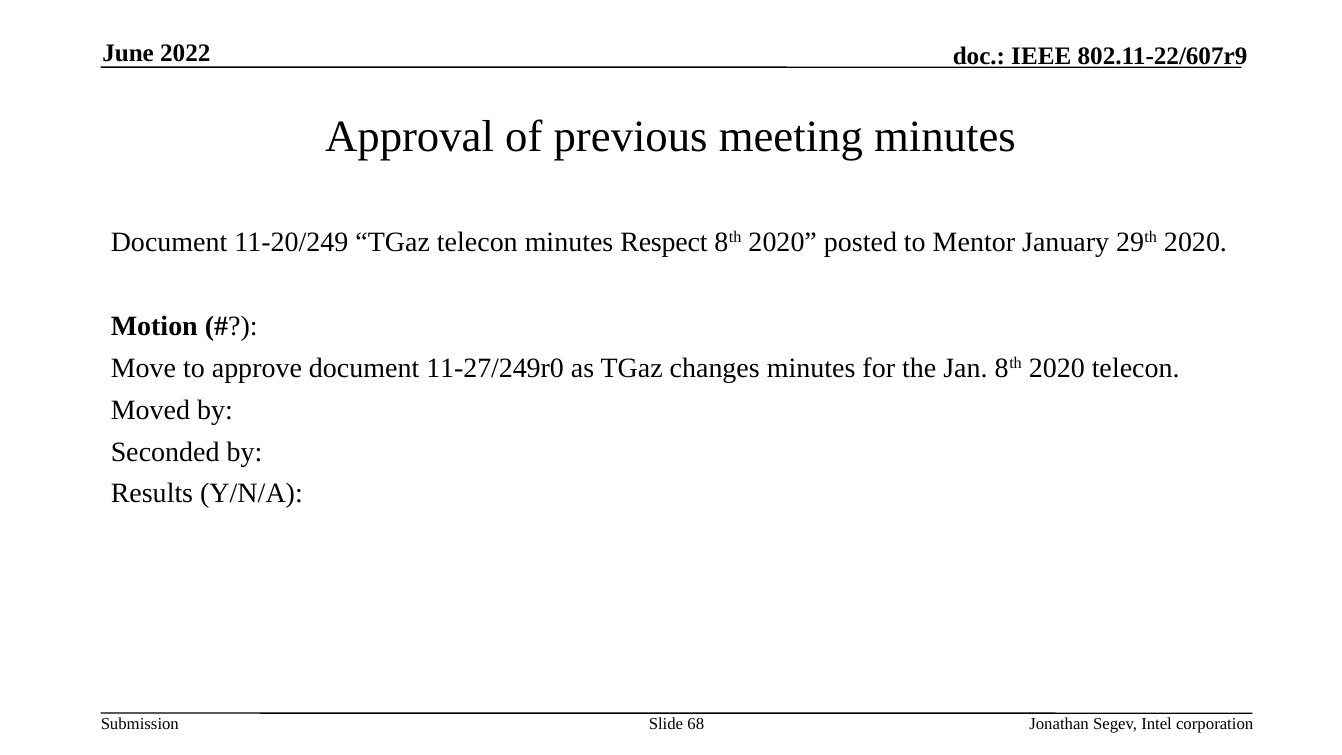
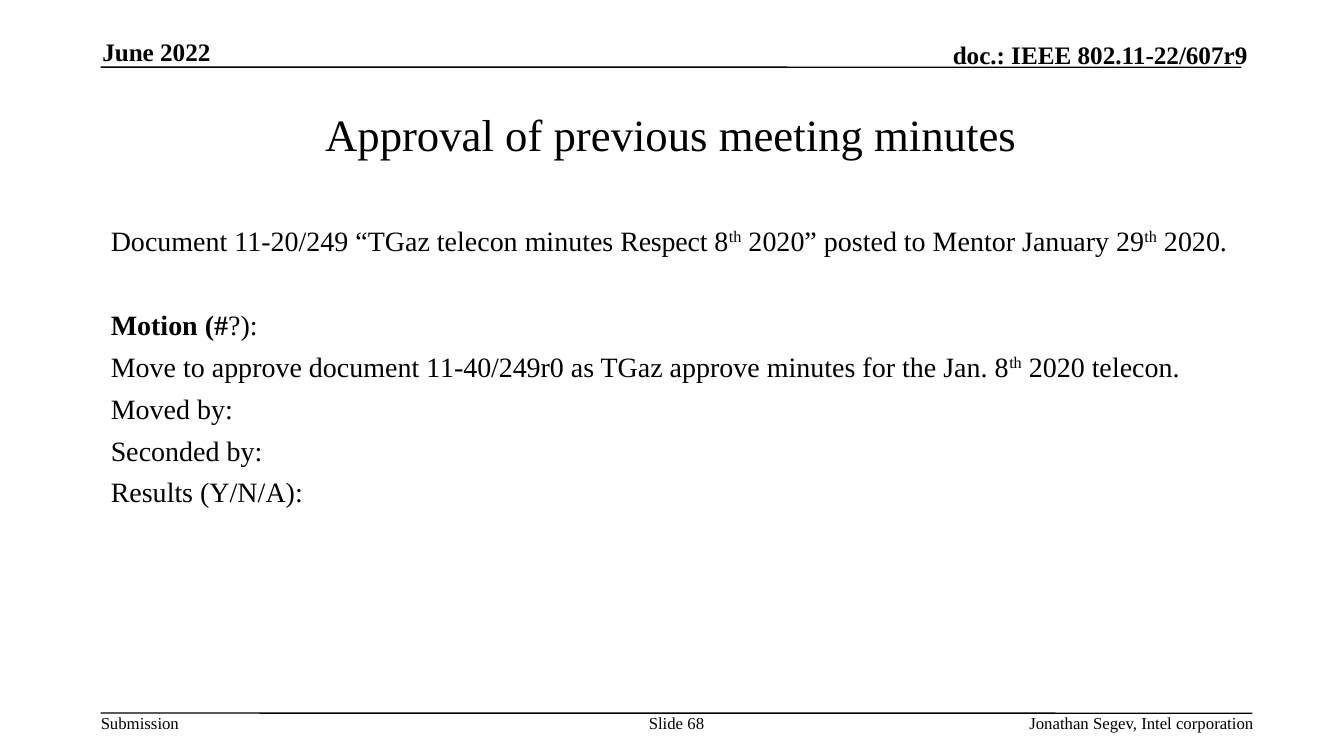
11-27/249r0: 11-27/249r0 -> 11-40/249r0 (495, 368)
TGaz changes: changes -> approve (715, 368)
